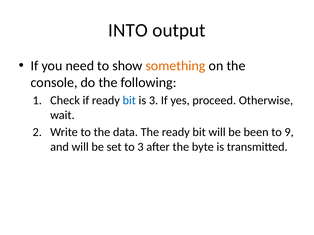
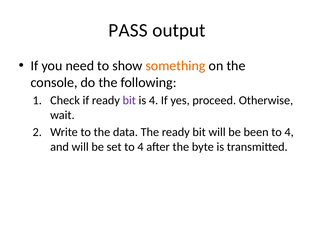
INTO: INTO -> PASS (128, 30)
bit colour: blue -> purple (129, 101)
is 3: 3 -> 4 (154, 101)
9: 9 -> 4 (289, 132)
set to 3: 3 -> 4 (141, 147)
